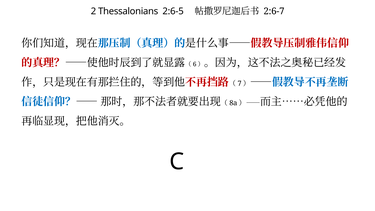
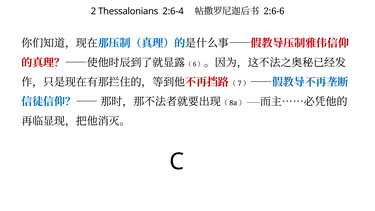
2:6-5: 2:6-5 -> 2:6-4 (173, 11)
2:6-7: 2:6-7 -> 2:6-6 (274, 11)
